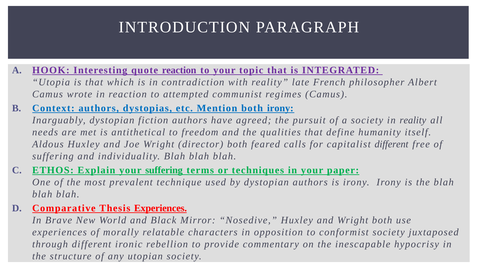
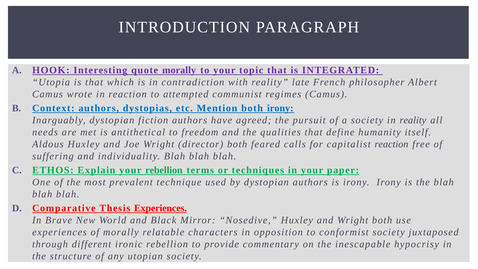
quote reaction: reaction -> morally (179, 70)
capitalist different: different -> reaction (391, 144)
your suffering: suffering -> rebellion (164, 170)
